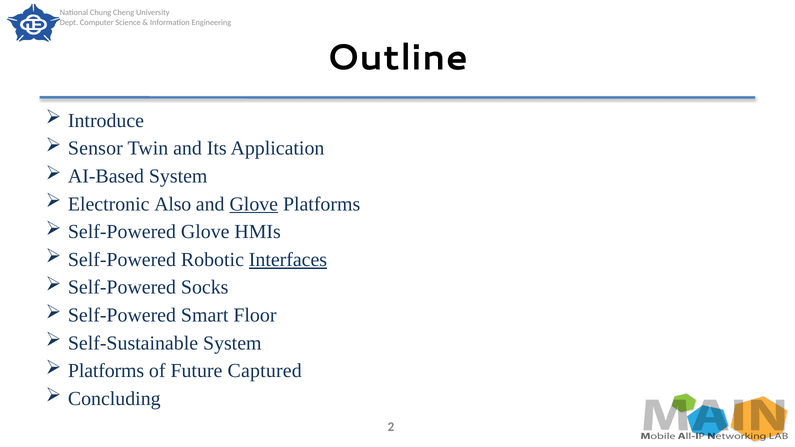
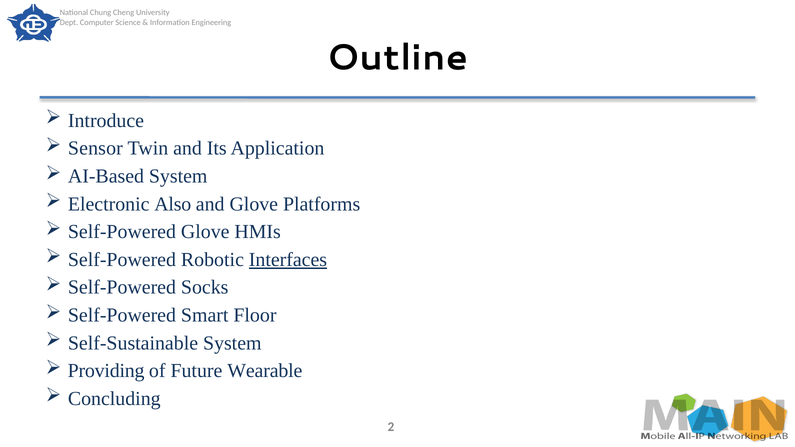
Glove underline: present -> none (254, 204)
Platforms: Platforms -> Providing (106, 371)
Captured: Captured -> Wearable (265, 371)
